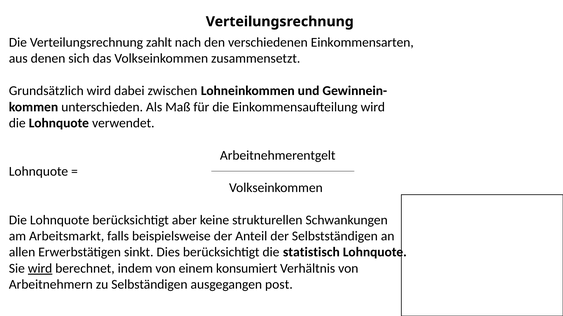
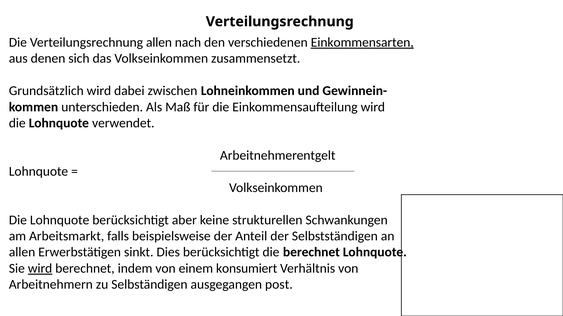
Verteilungsrechnung zahlt: zahlt -> allen (159, 42)
Einkommensarten underline: none -> present (362, 42)
die statistisch: statistisch -> berechnet (311, 253)
